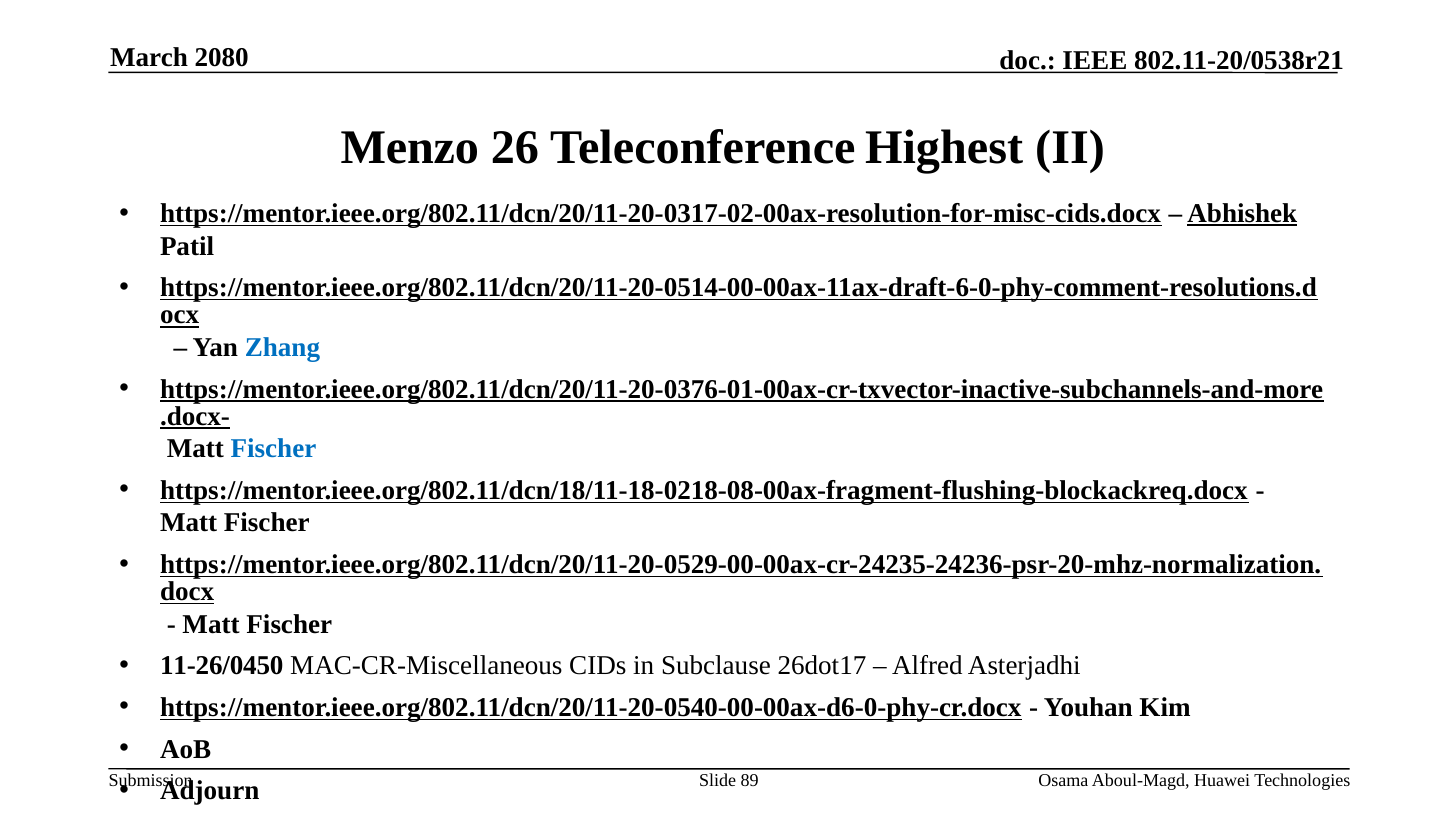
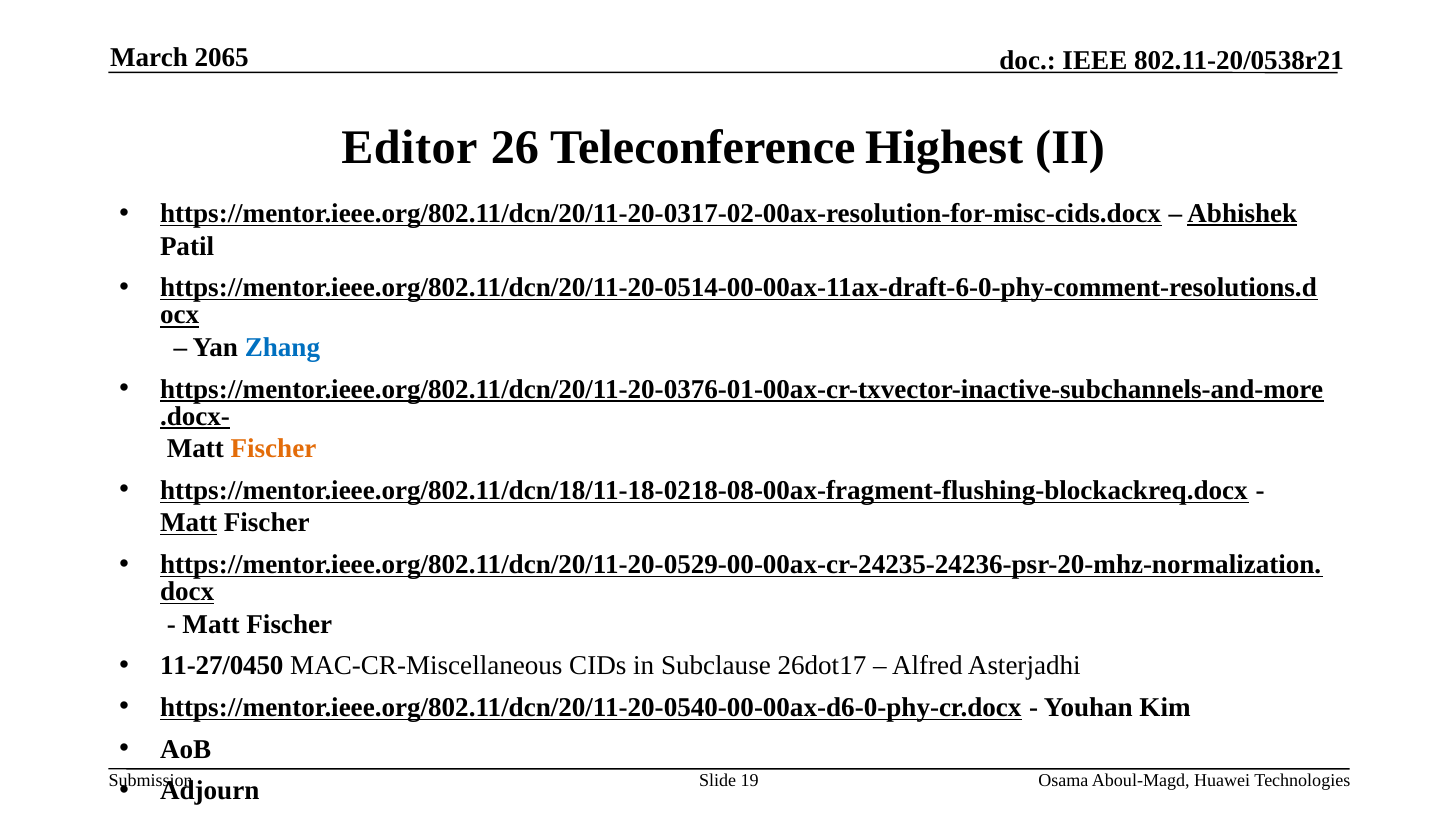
2080: 2080 -> 2065 (222, 57)
Menzo: Menzo -> Editor (409, 148)
Fischer colour: blue -> orange (273, 448)
Matt underline: none -> present (189, 523)
11-26/0450: 11-26/0450 -> 11-27/0450 (222, 665)
89: 89 -> 19 (750, 780)
